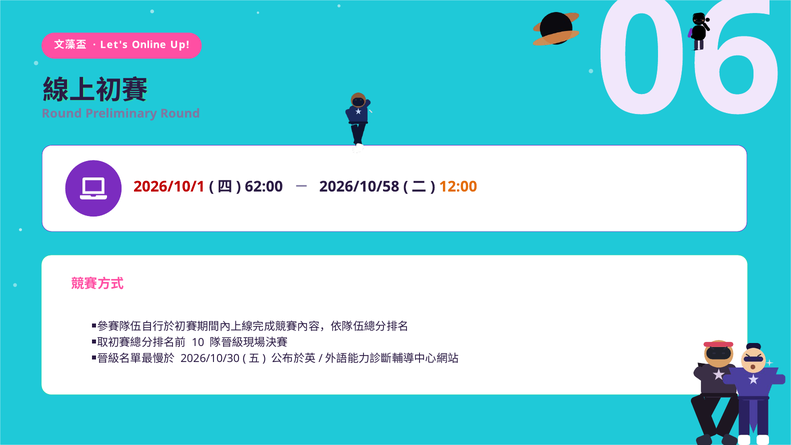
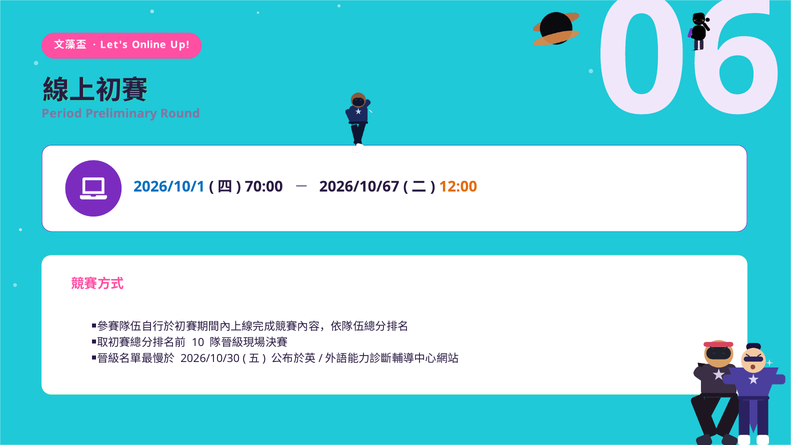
Round: Round -> Period (62, 114)
2026/10/1 colour: red -> blue (169, 187)
62:00: 62:00 -> 70:00 (264, 187)
2026/10/58: 2026/10/58 -> 2026/10/67 (359, 187)
